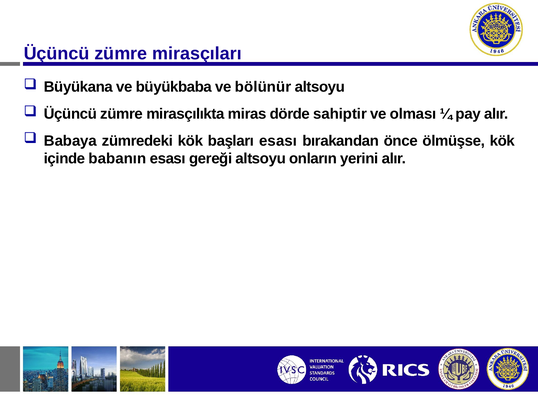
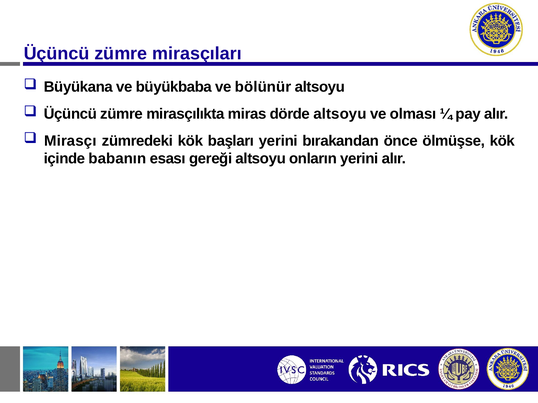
dörde sahiptir: sahiptir -> altsoyu (340, 114)
Babaya: Babaya -> Mirasçı (70, 141)
başları esası: esası -> yerini (278, 141)
